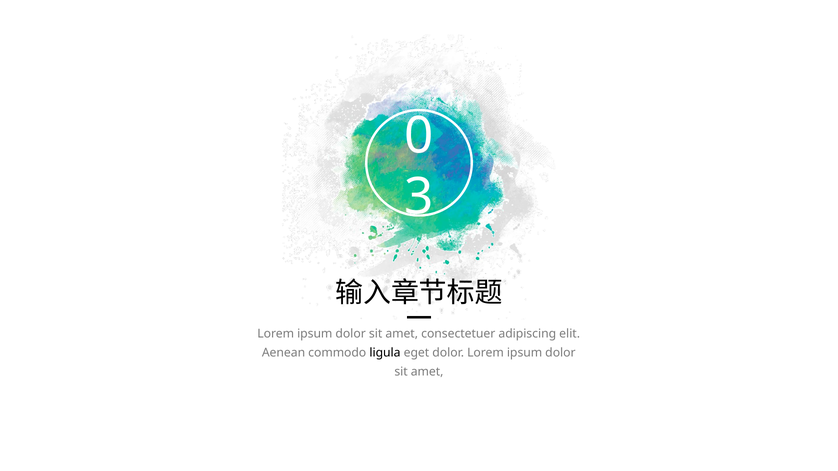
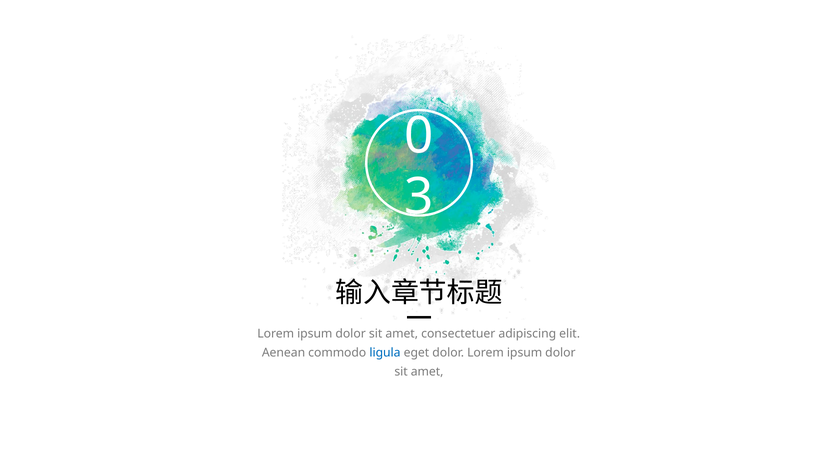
ligula colour: black -> blue (385, 353)
